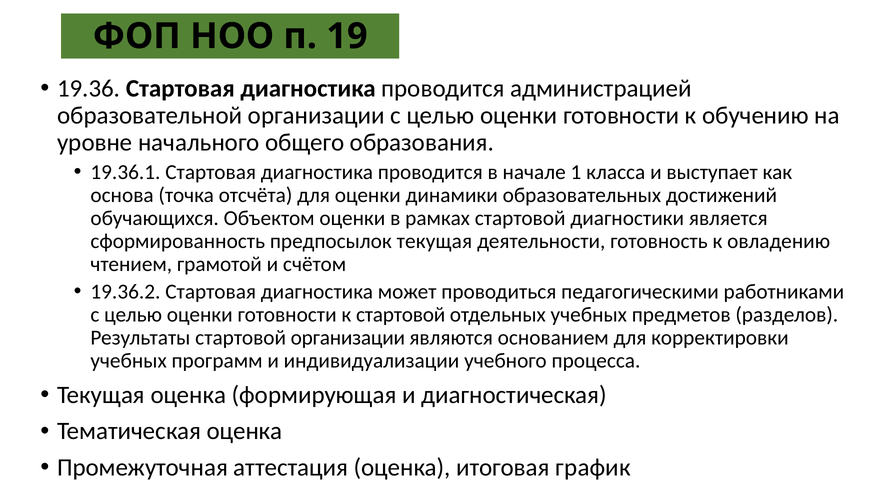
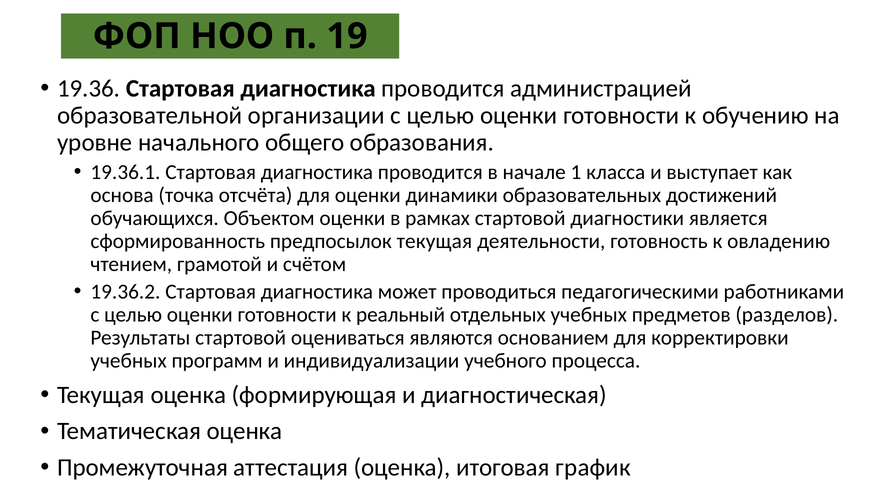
к стартовой: стартовой -> реальный (401, 315)
стартовой организации: организации -> оцениваться (348, 338)
